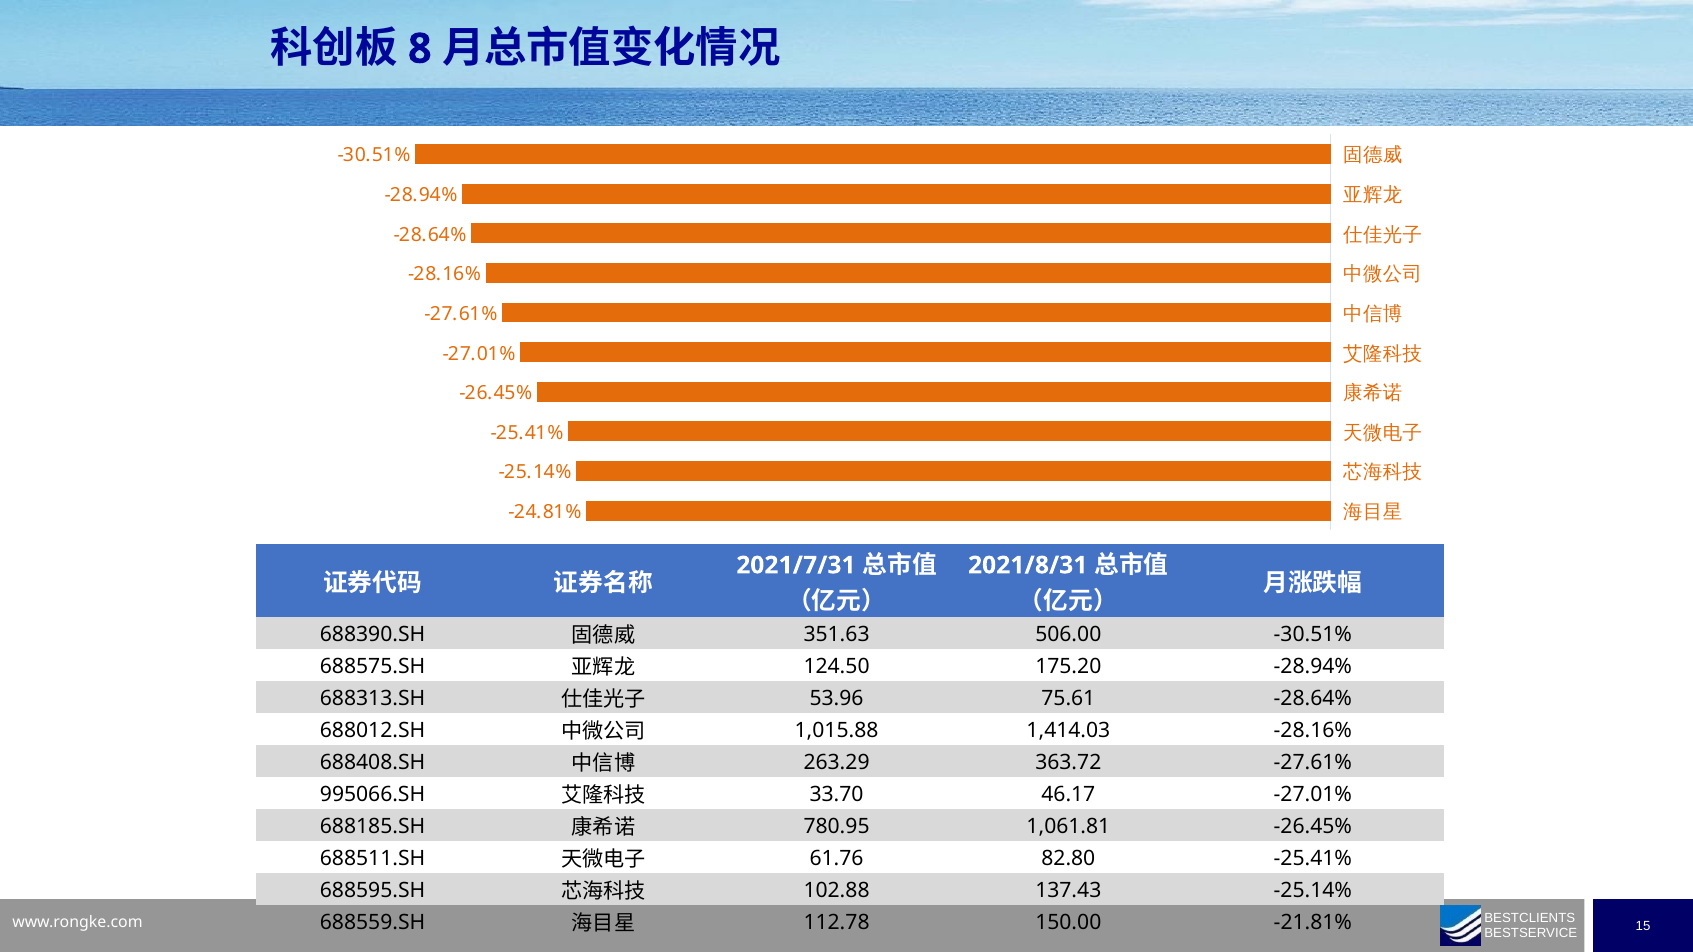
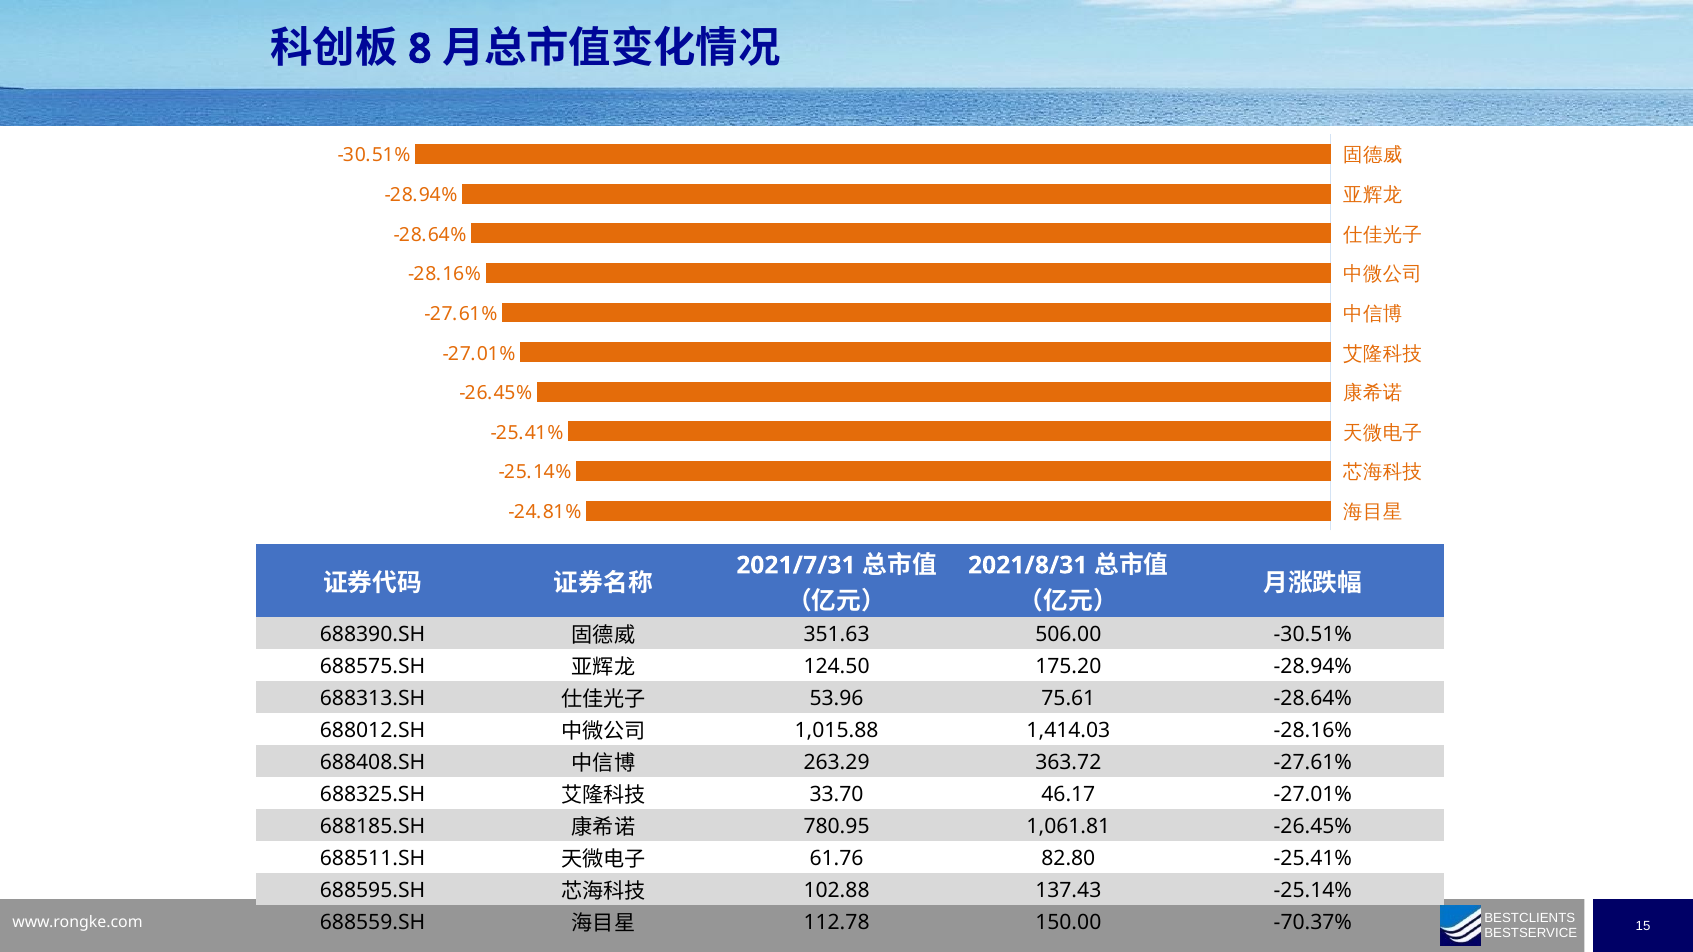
995066.SH: 995066.SH -> 688325.SH (373, 795)
-21.81%: -21.81% -> -70.37% (1313, 923)
